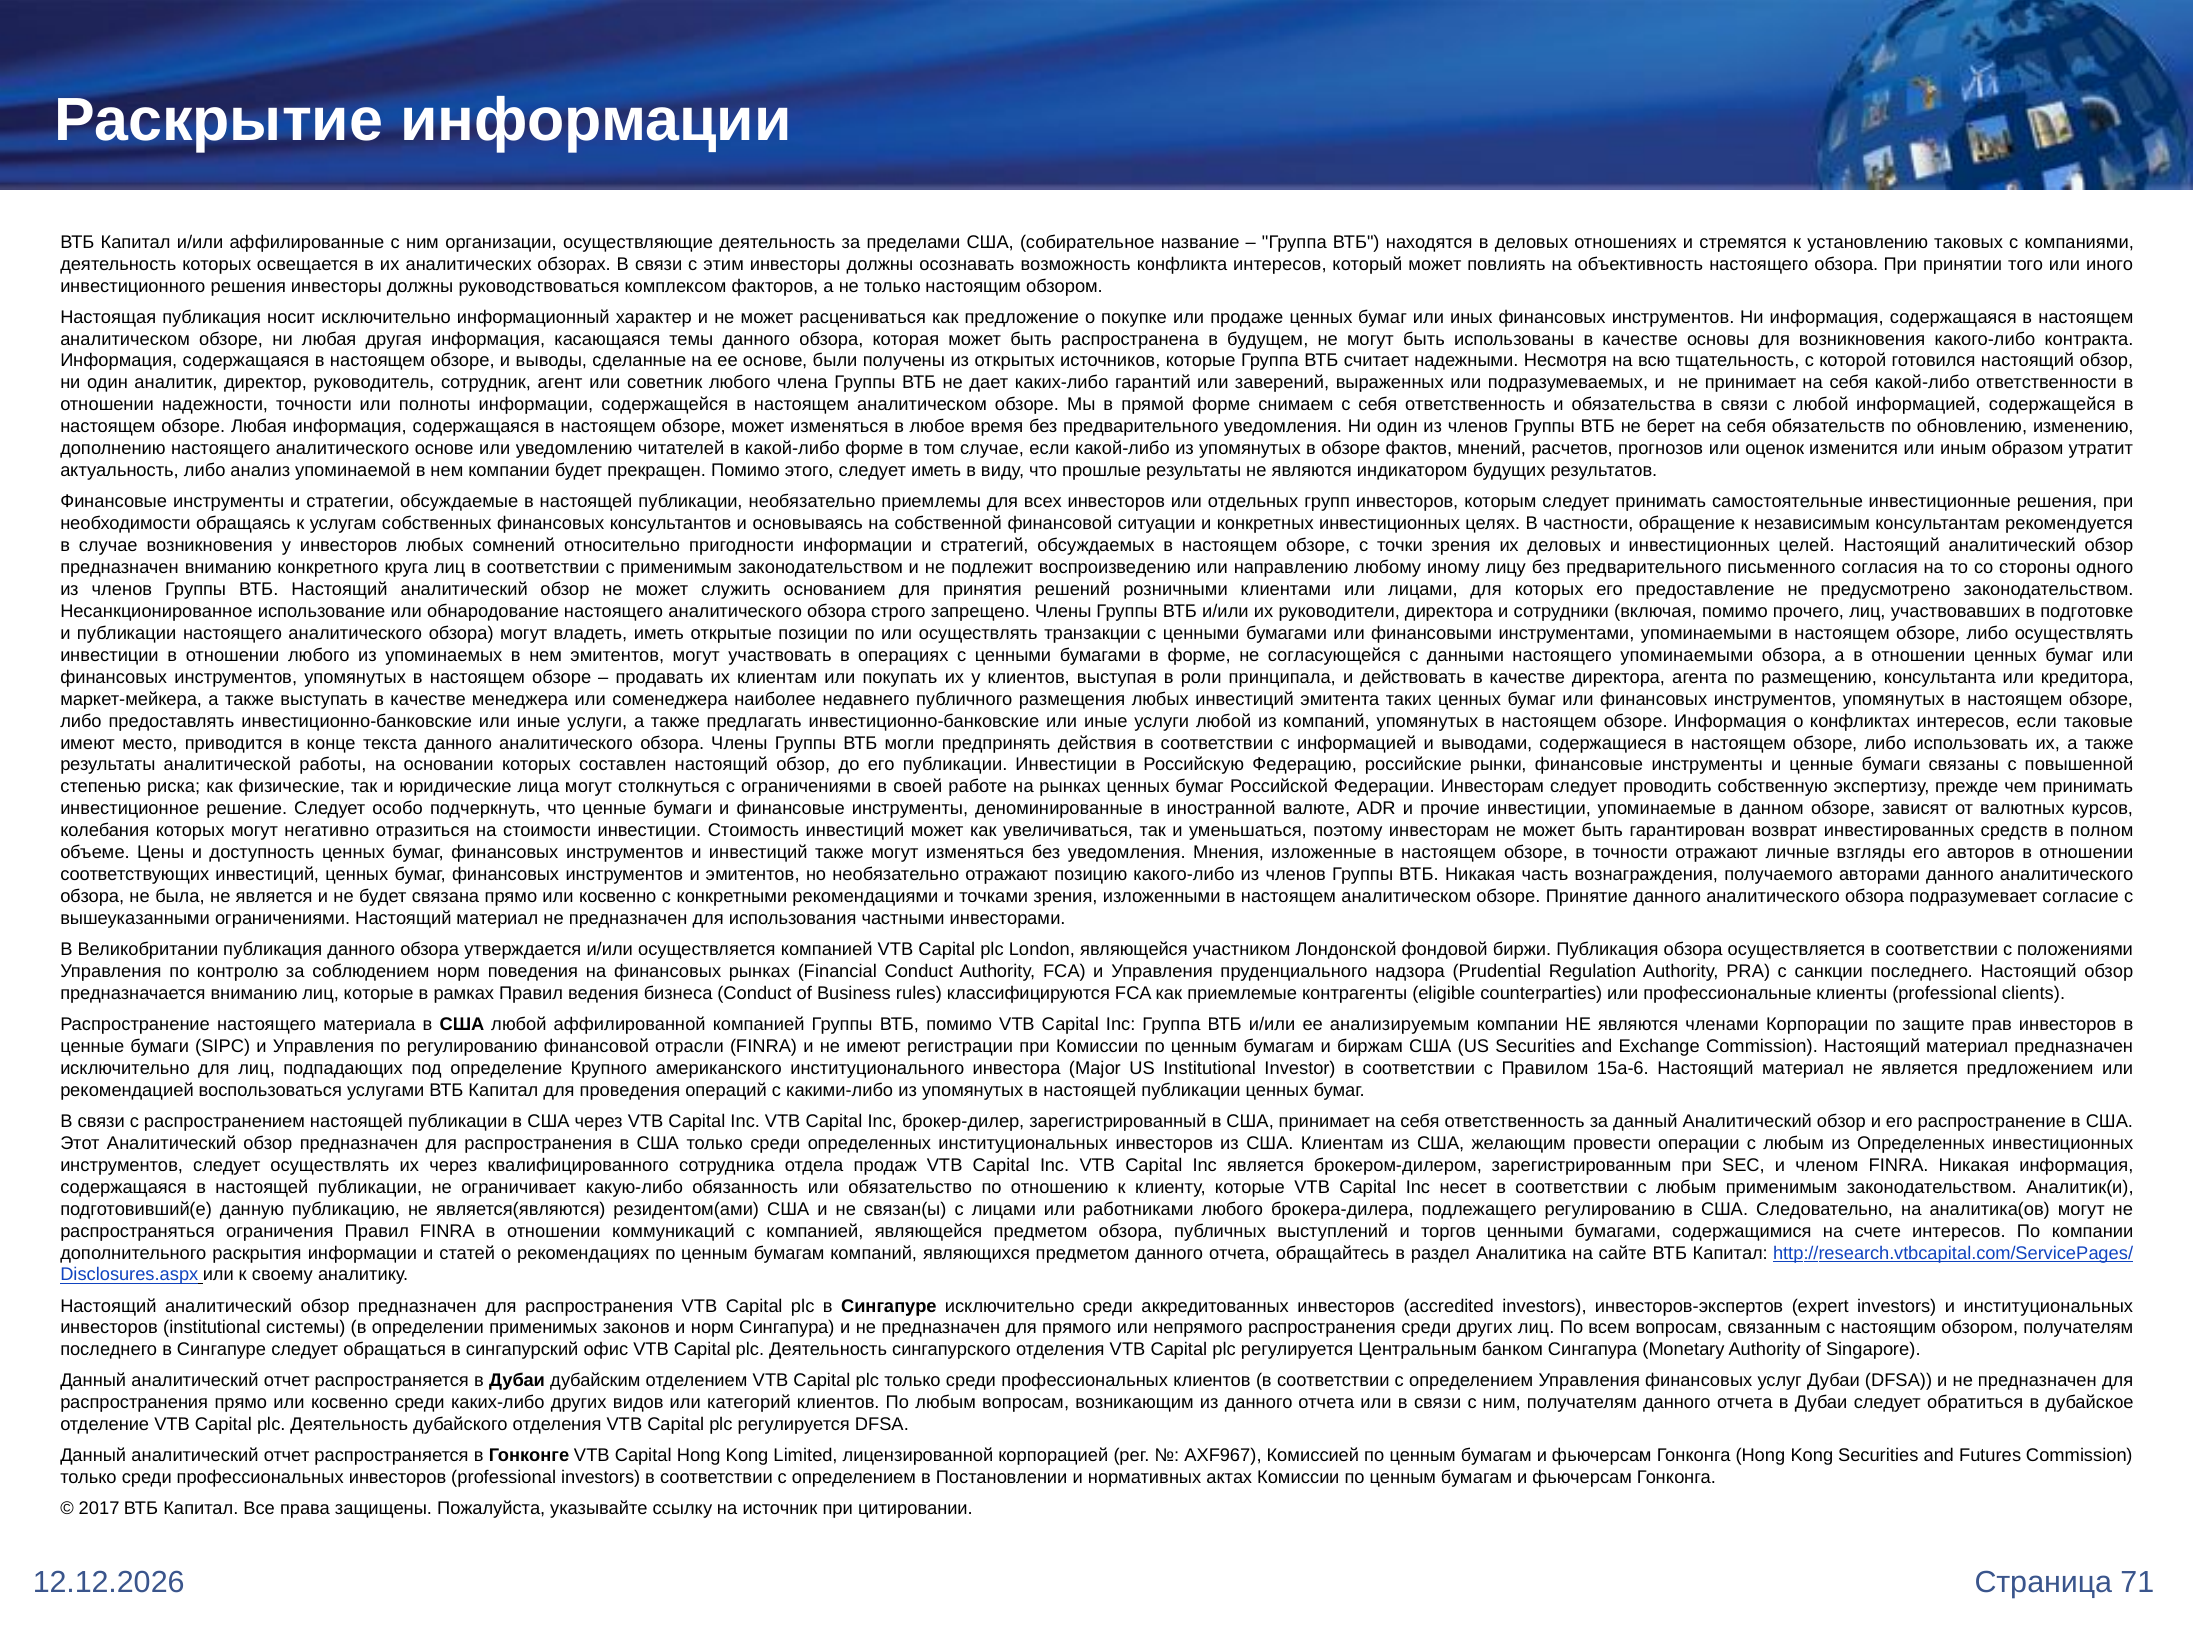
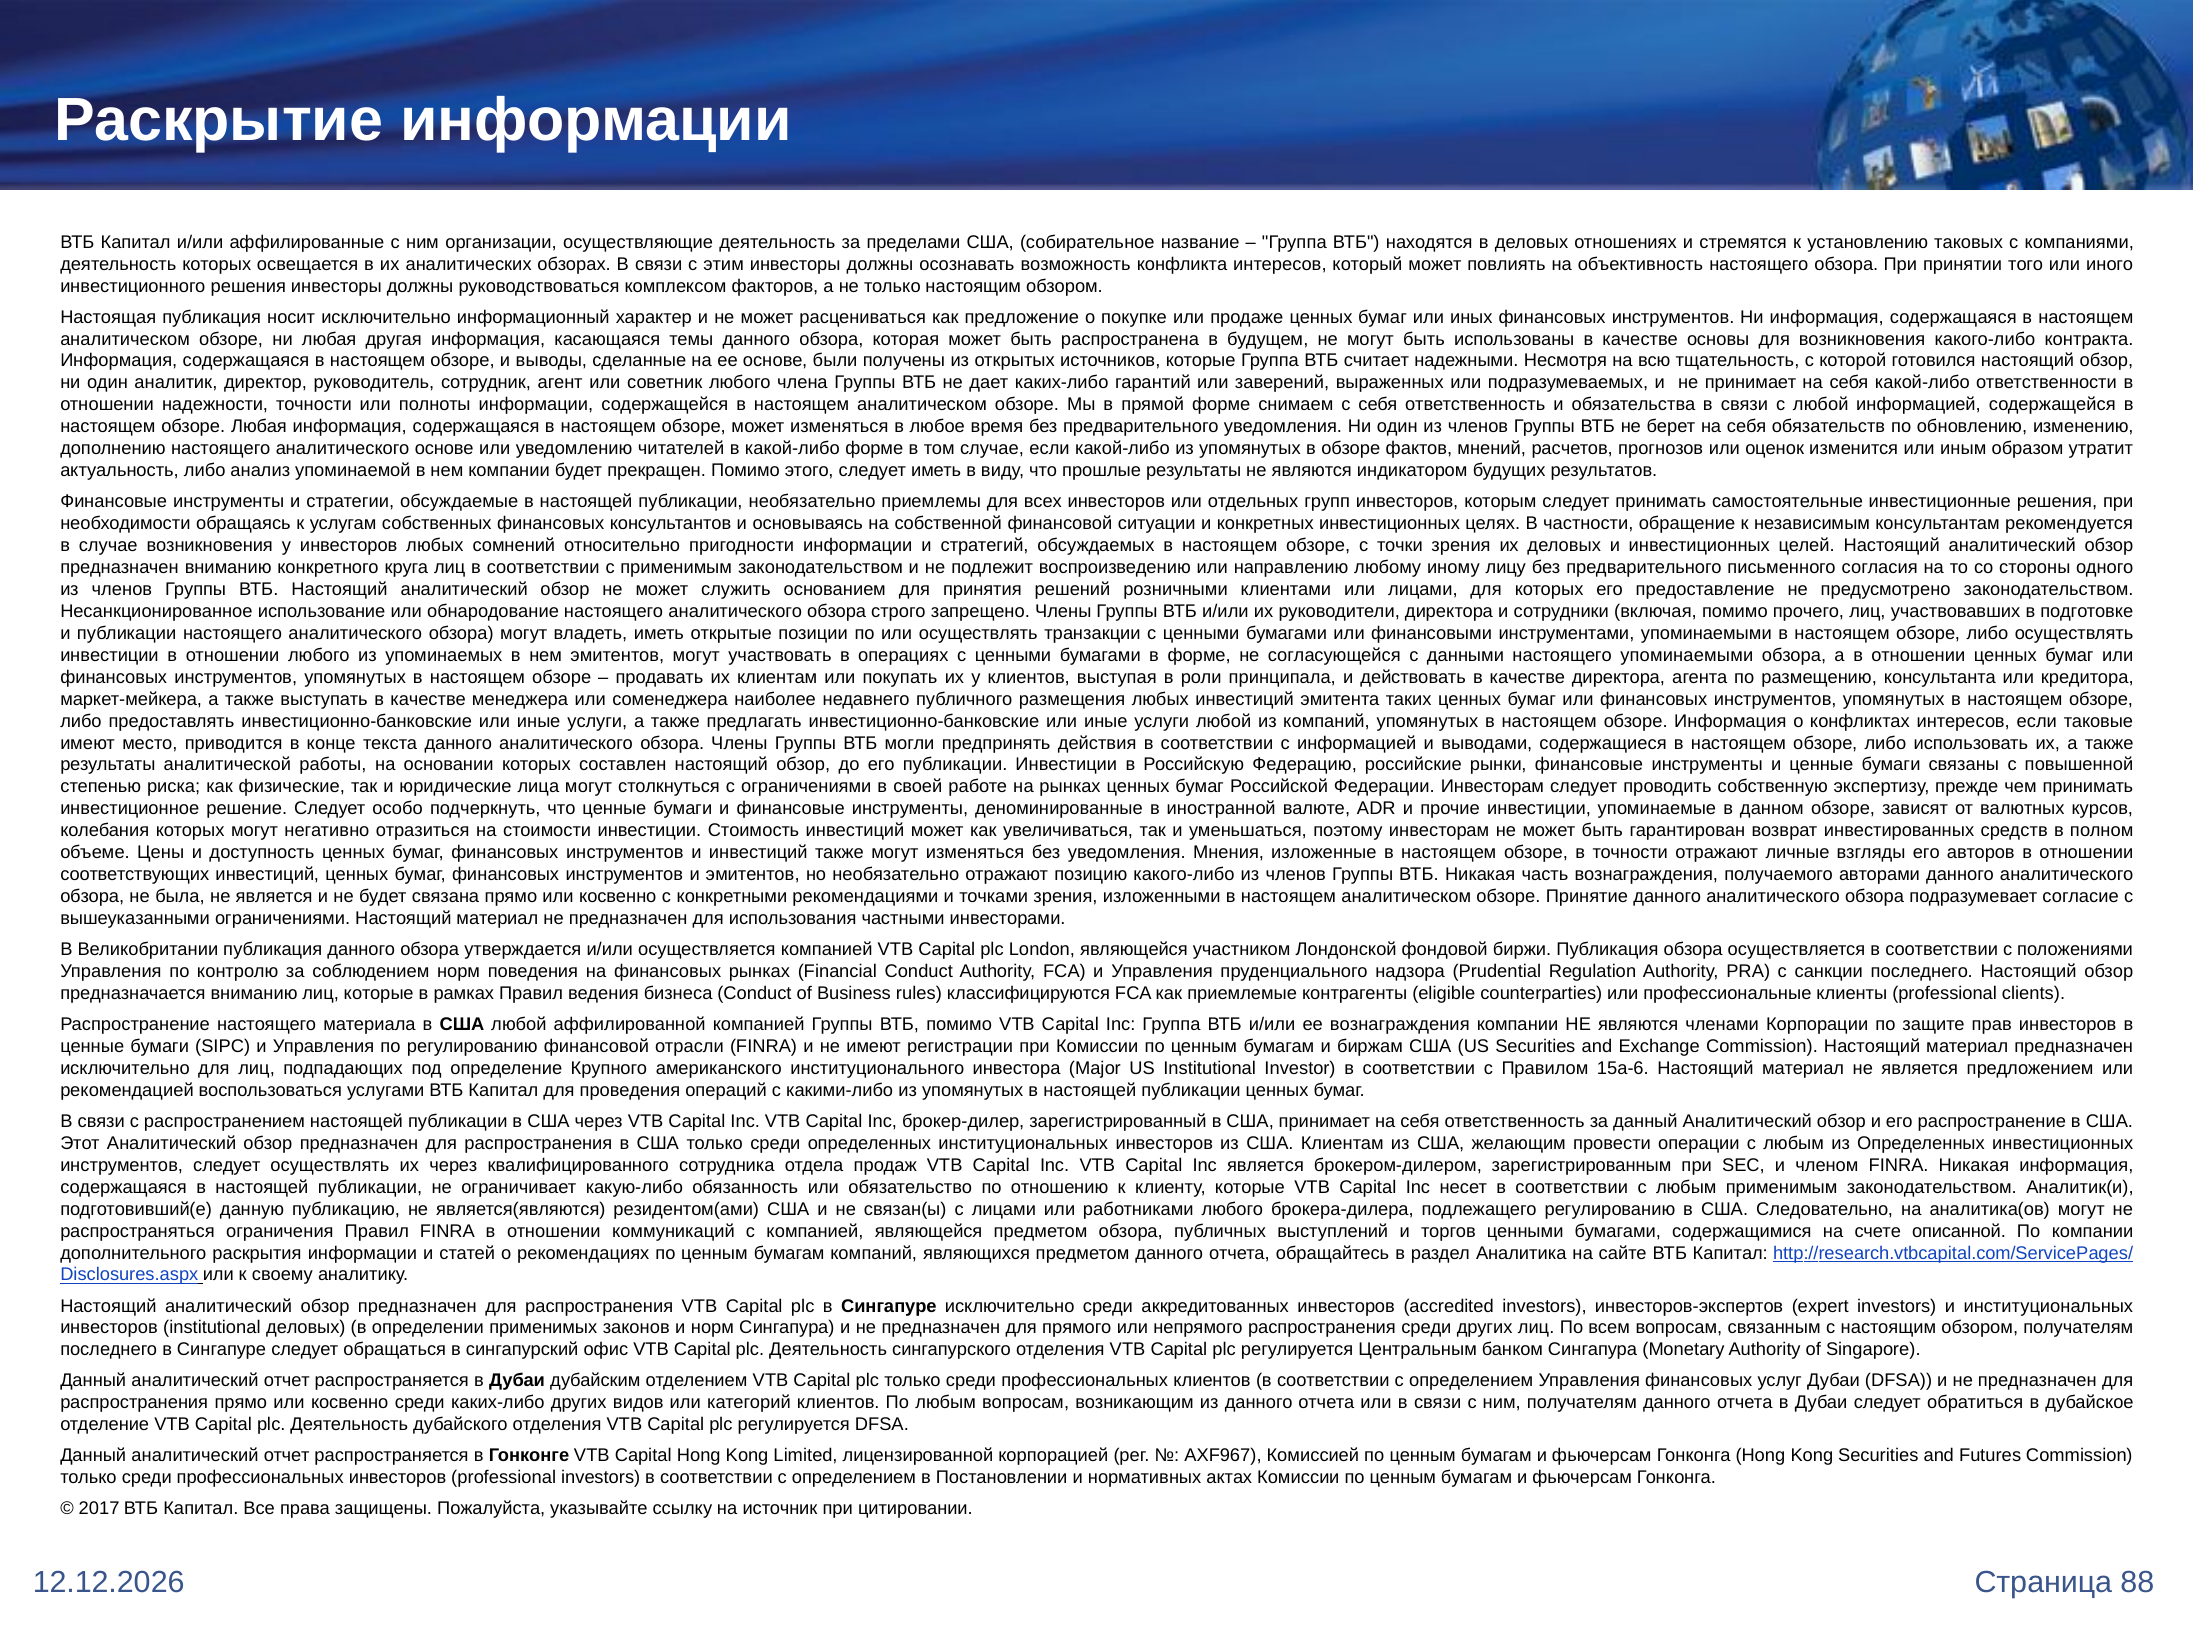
ее анализируемым: анализируемым -> вознаграждения (1400, 1024)
счете интересов: интересов -> описанной (1959, 1231)
institutional системы: системы -> деловых (306, 1328)
71: 71 -> 88 (2137, 1582)
